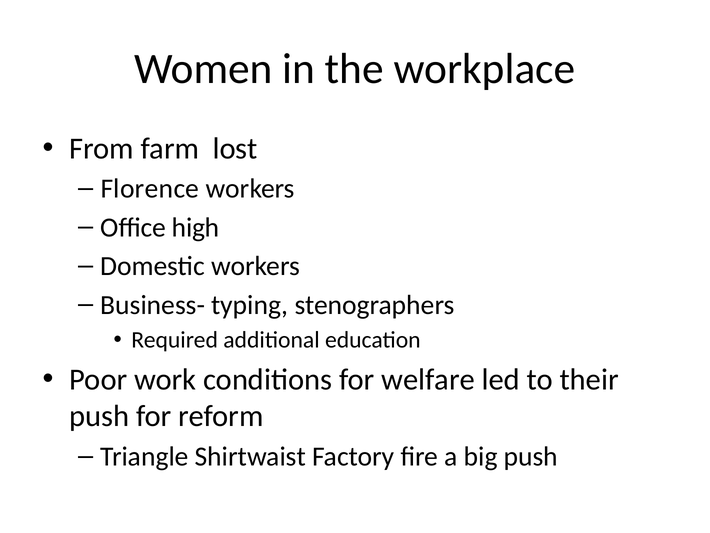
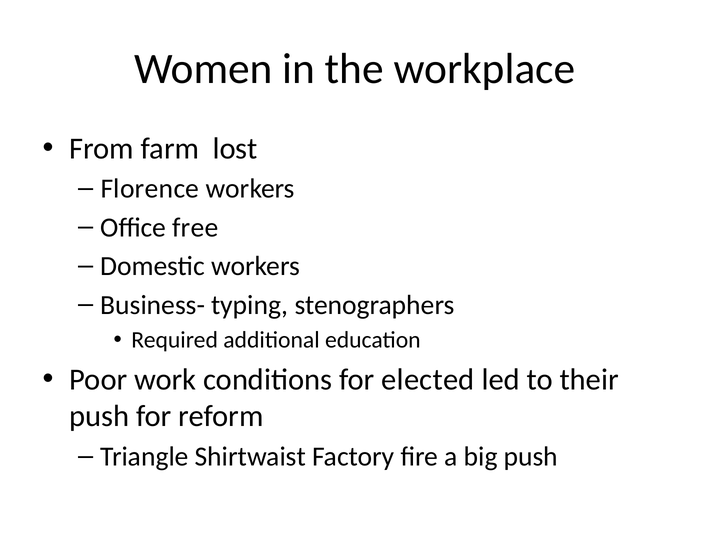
high: high -> free (195, 227)
welfare: welfare -> elected (428, 379)
